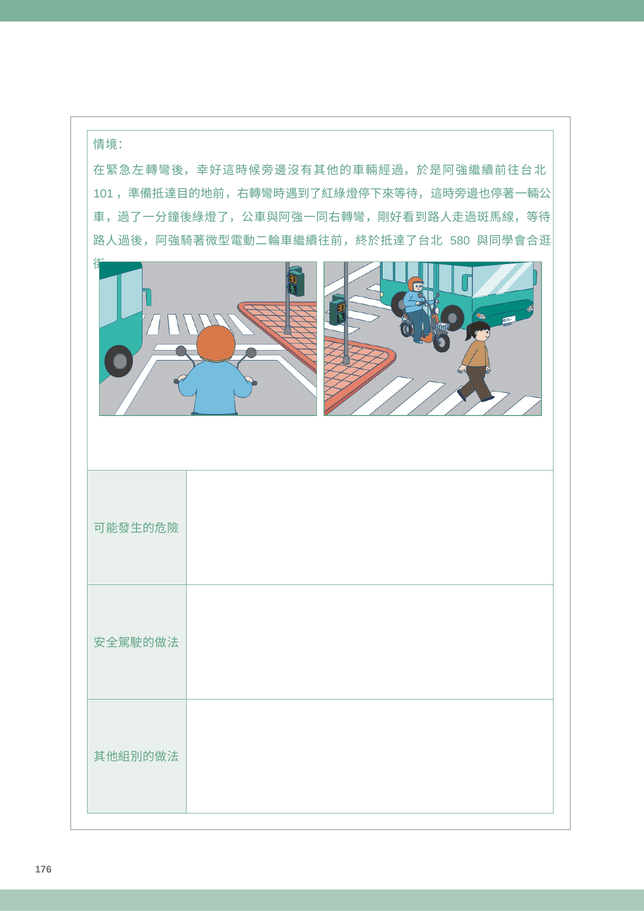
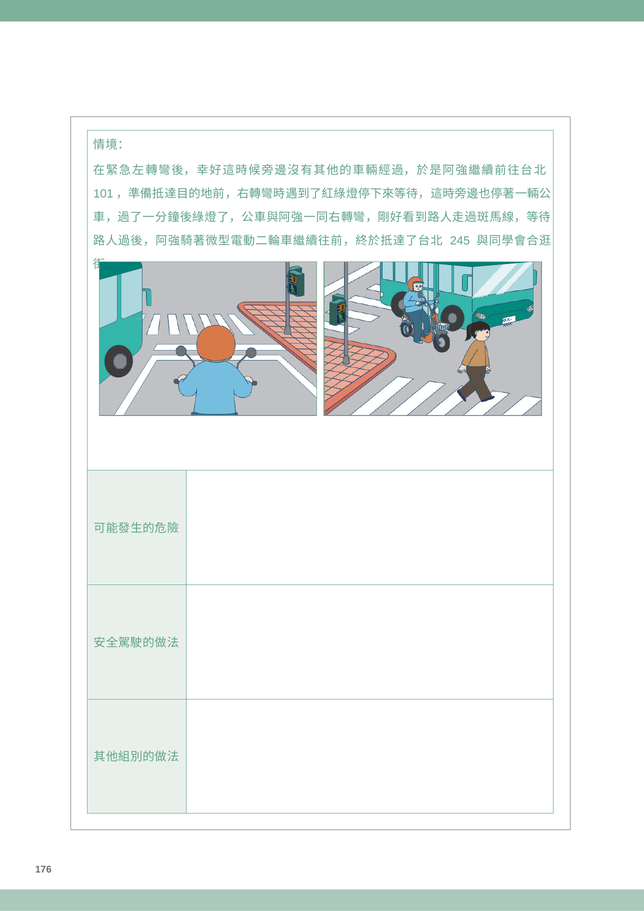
580: 580 -> 245 (460, 241)
